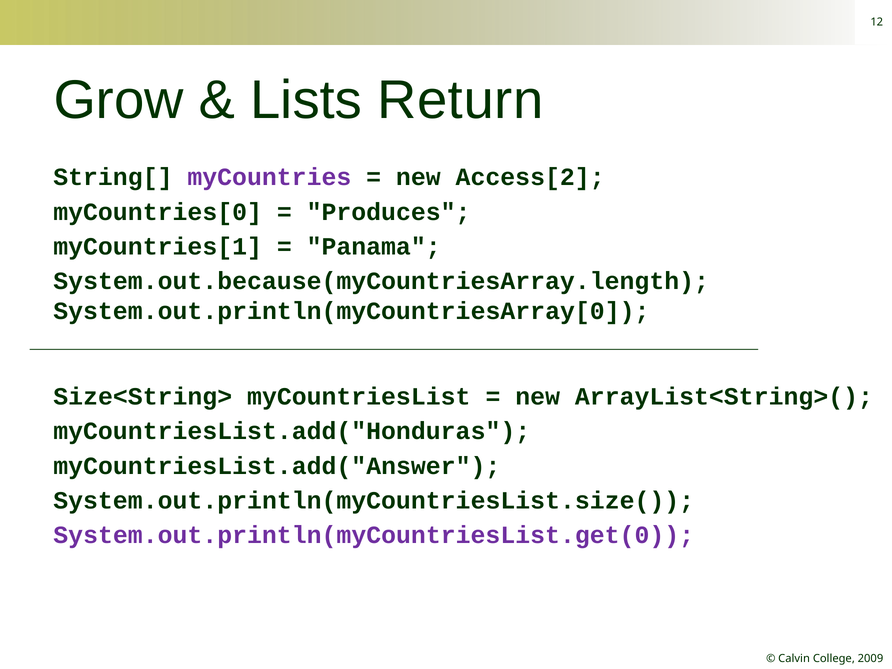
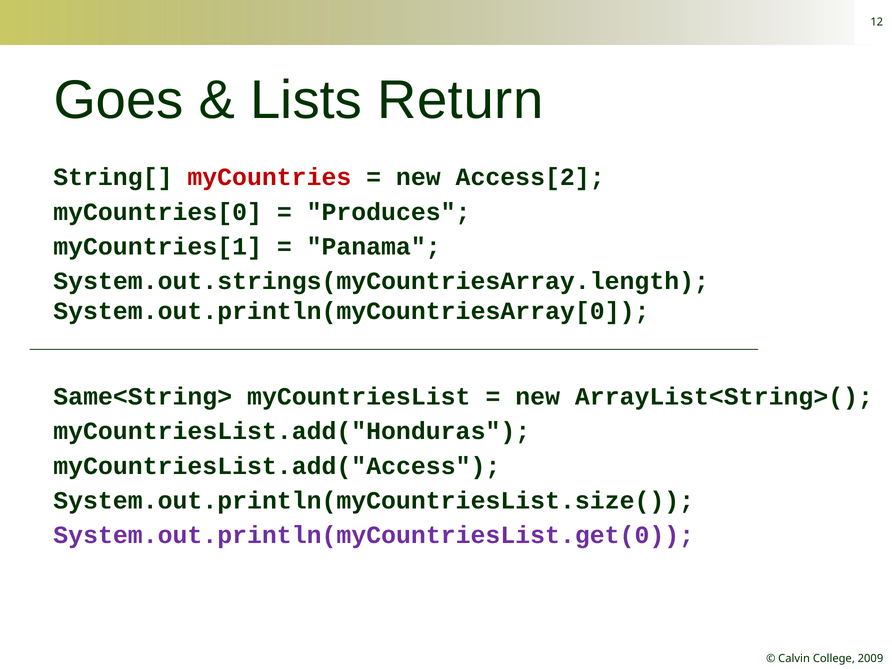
Grow: Grow -> Goes (119, 100)
myCountries colour: purple -> red (269, 177)
System.out.because(myCountriesArray.length: System.out.because(myCountriesArray.length -> System.out.strings(myCountriesArray.length (381, 281)
Size<String>: Size<String> -> Same<String> (143, 396)
myCountriesList.add("Answer: myCountriesList.add("Answer -> myCountriesList.add("Access (277, 466)
